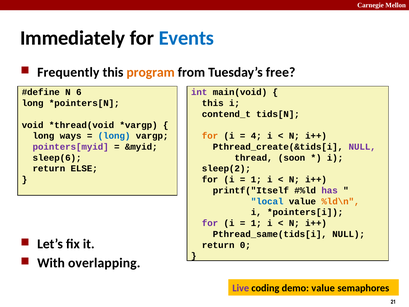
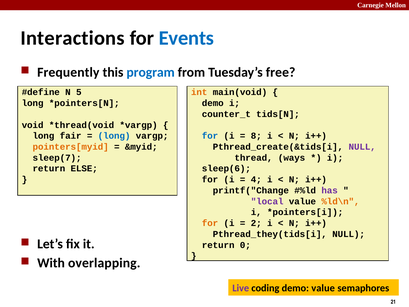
Immediately: Immediately -> Interactions (72, 38)
program colour: orange -> blue (151, 72)
6: 6 -> 5 (79, 92)
int colour: purple -> orange (199, 92)
this: this -> demo (213, 103)
contend_t: contend_t -> counter_t (226, 114)
ways: ways -> fair (71, 136)
for colour: orange -> blue (210, 136)
4: 4 -> 8 (256, 136)
pointers[myid colour: purple -> orange (71, 147)
sleep(6: sleep(6 -> sleep(7 (57, 158)
soon: soon -> ways (292, 158)
sleep(2: sleep(2 -> sleep(6 (226, 169)
1: 1 -> 4 (256, 179)
printf("Itself: printf("Itself -> printf("Change (251, 190)
local colour: blue -> purple (267, 201)
for colour: purple -> orange (210, 223)
1: 1 -> 2 (256, 223)
Pthread_same(tids[i: Pthread_same(tids[i -> Pthread_they(tids[i (270, 234)
